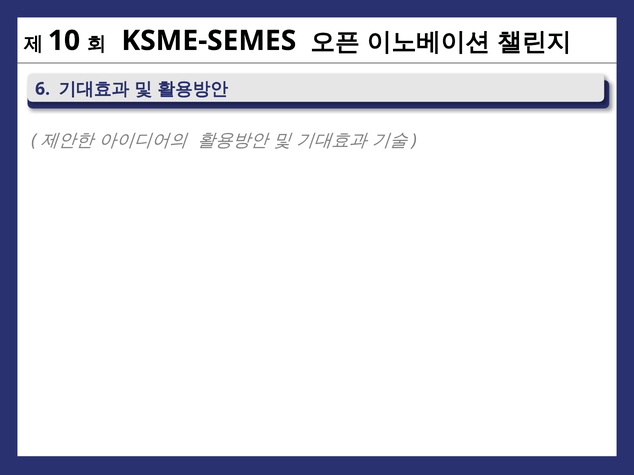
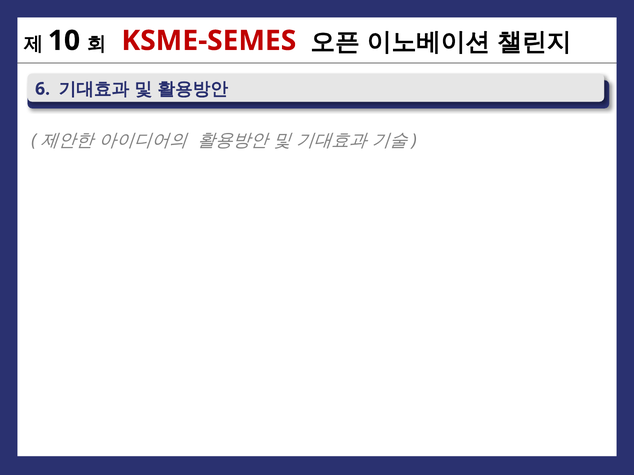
KSME-SEMES colour: black -> red (209, 41)
